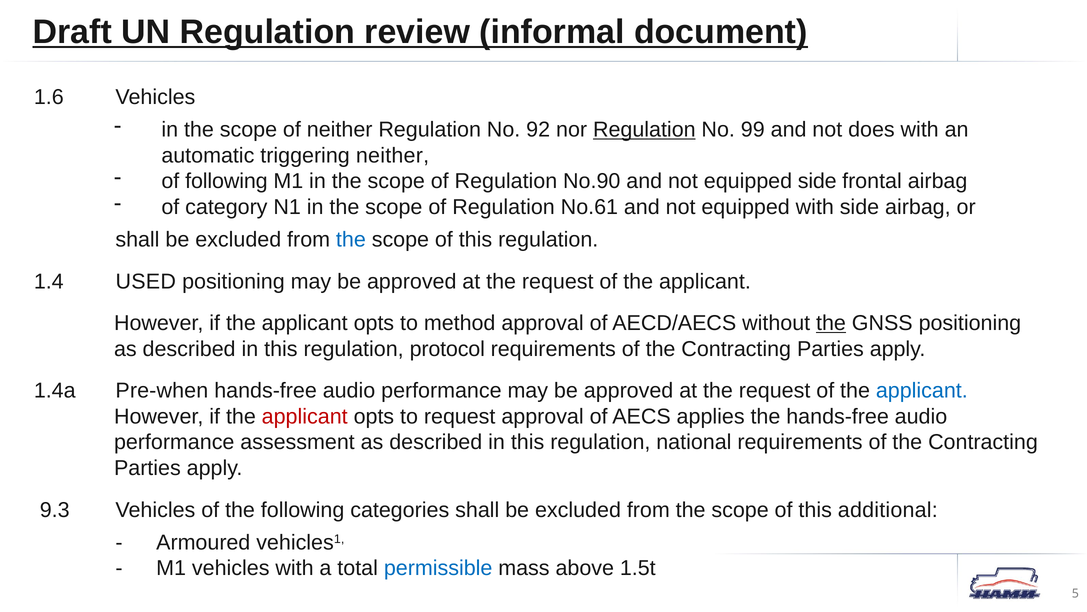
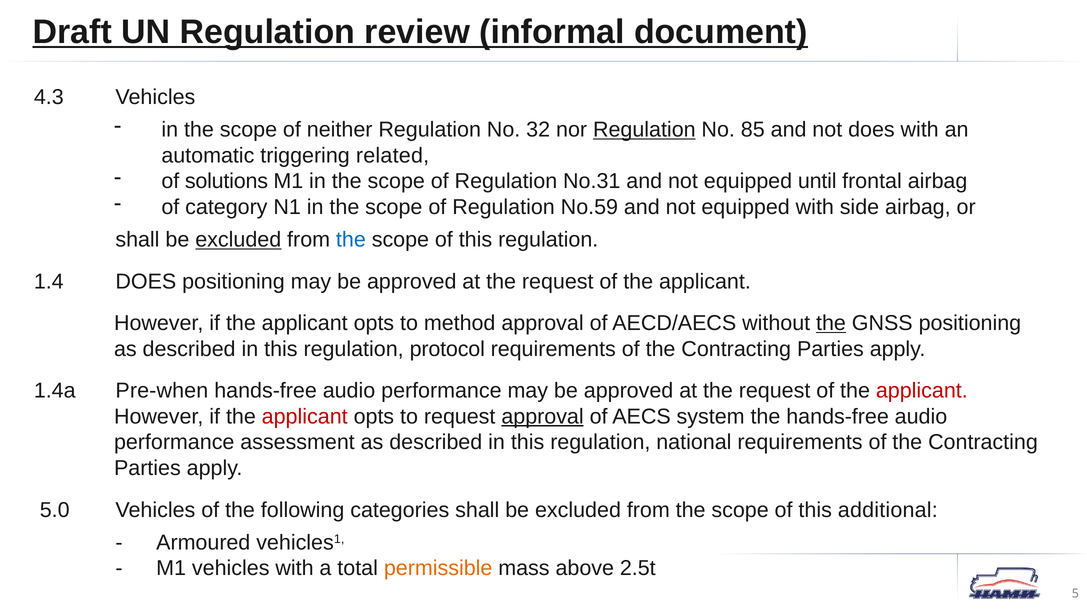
1.6: 1.6 -> 4.3 (49, 97)
92: 92 -> 32 (538, 130)
99: 99 -> 85 (753, 130)
triggering neither: neither -> related (393, 155)
of following: following -> solutions (226, 181)
No.90: No.90 -> No.31 (592, 181)
equipped side: side -> until (817, 181)
No.61: No.61 -> No.59 (589, 207)
excluded underline: none -> present (238, 240)
1.4 USED: USED -> DOES (146, 281)
applicant colour: blue -> red (922, 390)
approval underline: none -> present (543, 416)
applies: applies -> system (711, 416)
9.3: 9.3 -> 5.0 (55, 509)
permissible colour: blue -> orange (438, 568)
1.5t: 1.5t -> 2.5t (638, 568)
